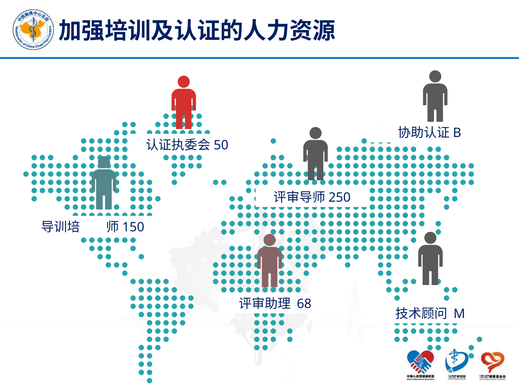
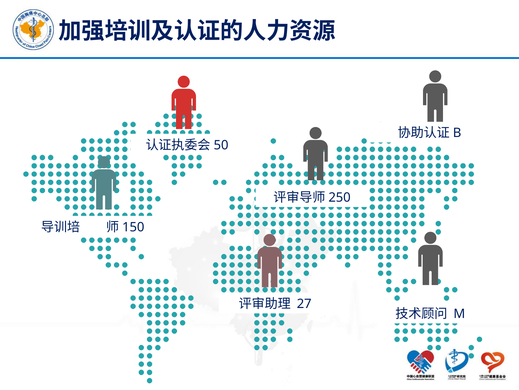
68: 68 -> 27 (304, 303)
